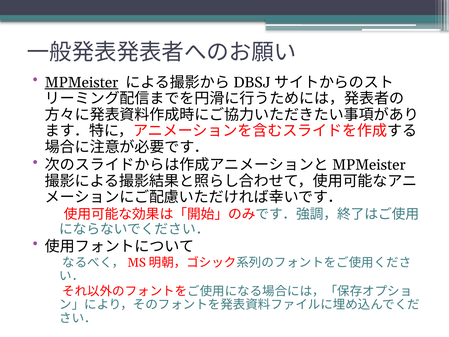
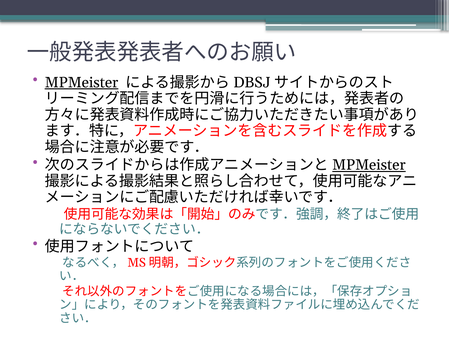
MPMeister underline: none -> present (369, 165)
